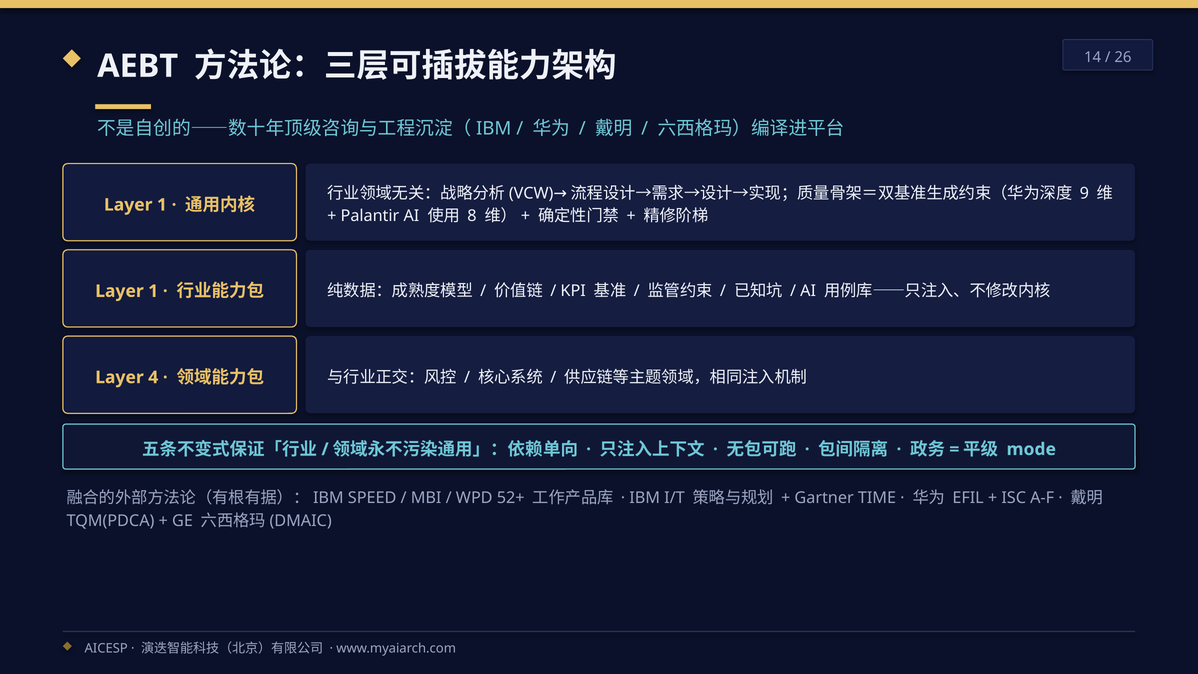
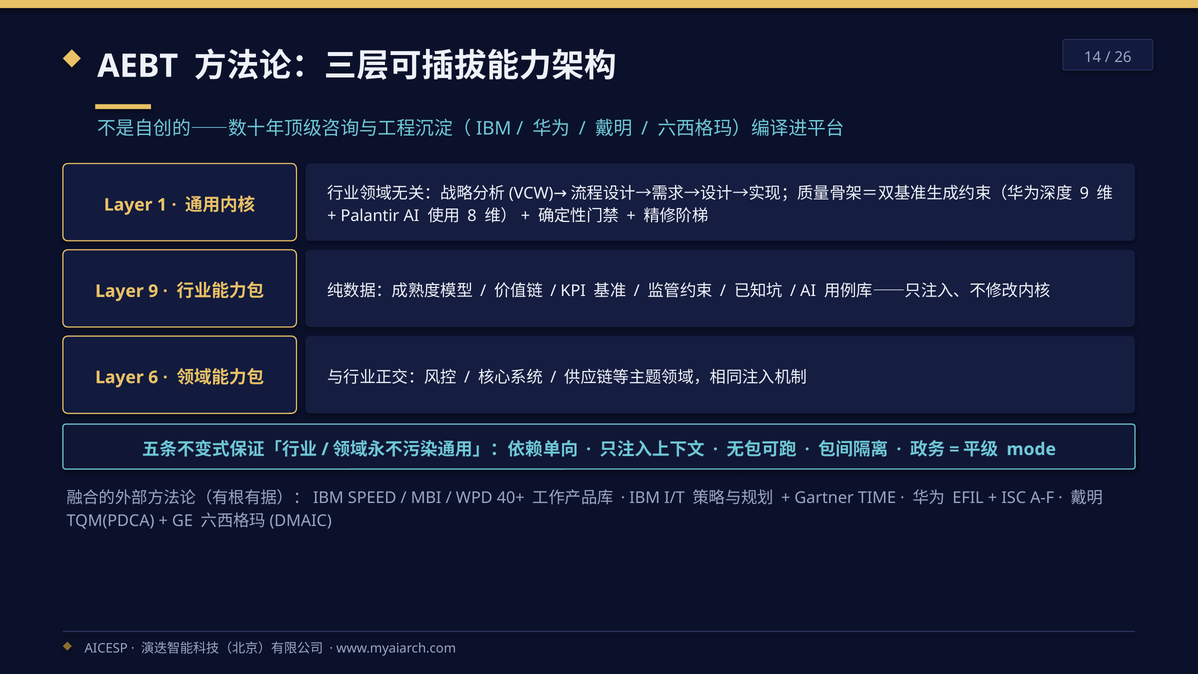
1: 1 -> 9 (153, 291)
4: 4 -> 6 (153, 377)
52+: 52+ -> 40+ (511, 498)
